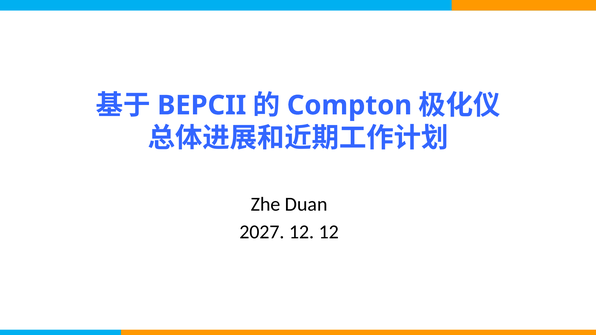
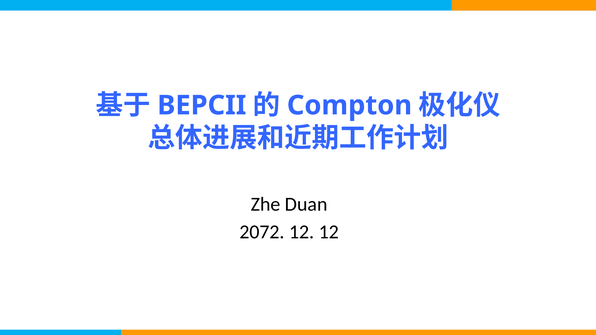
2027: 2027 -> 2072 (262, 232)
